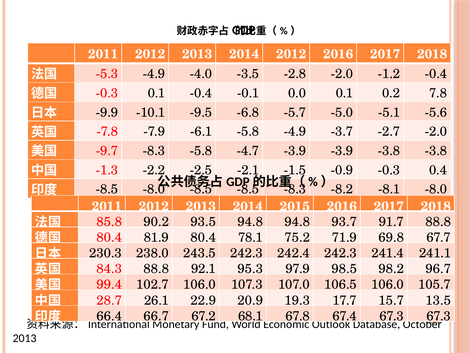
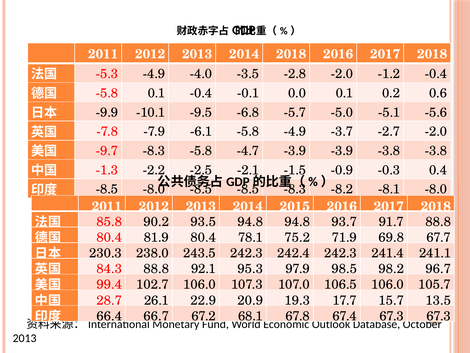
2014 2012: 2012 -> 2018 (291, 54)
-0.3: -0.3 -> -5.8 (107, 93)
7.8: 7.8 -> 0.6 (438, 93)
